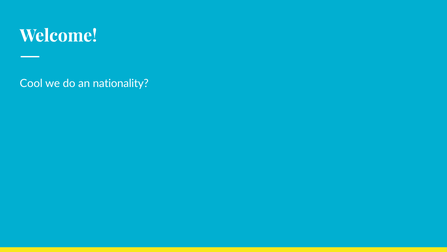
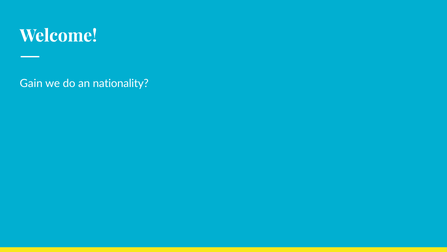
Cool: Cool -> Gain (31, 83)
